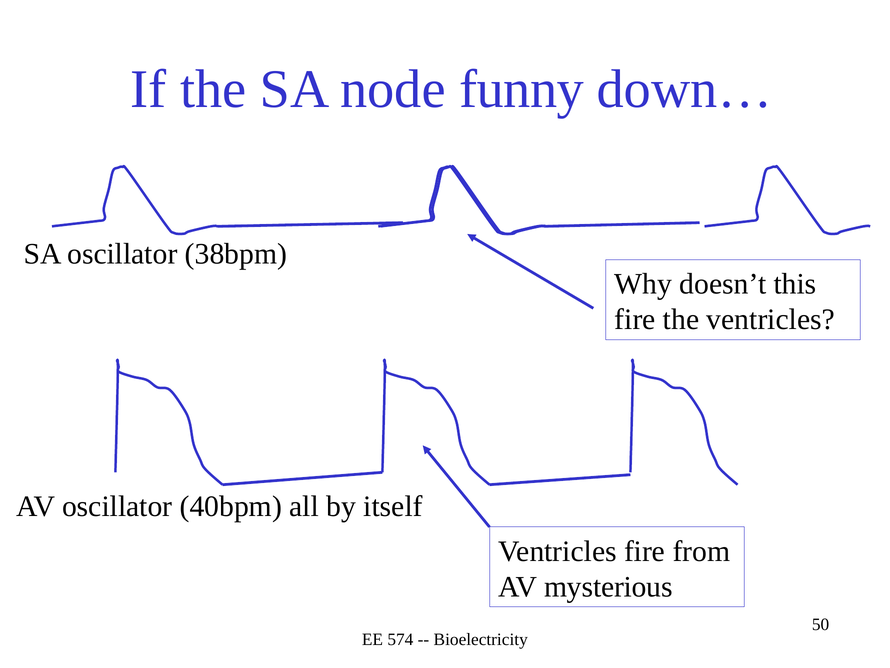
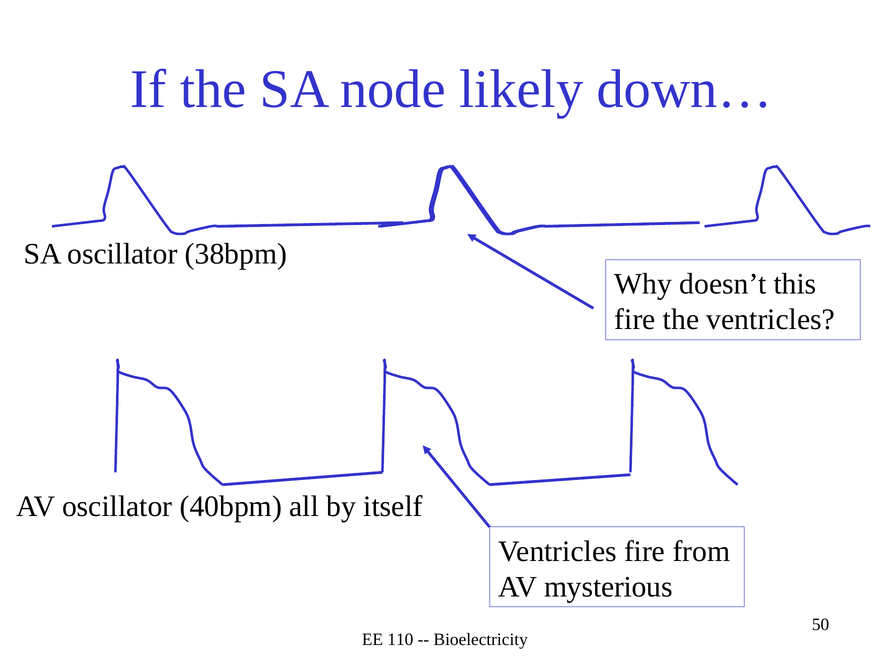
funny: funny -> likely (521, 89)
574: 574 -> 110 (400, 639)
